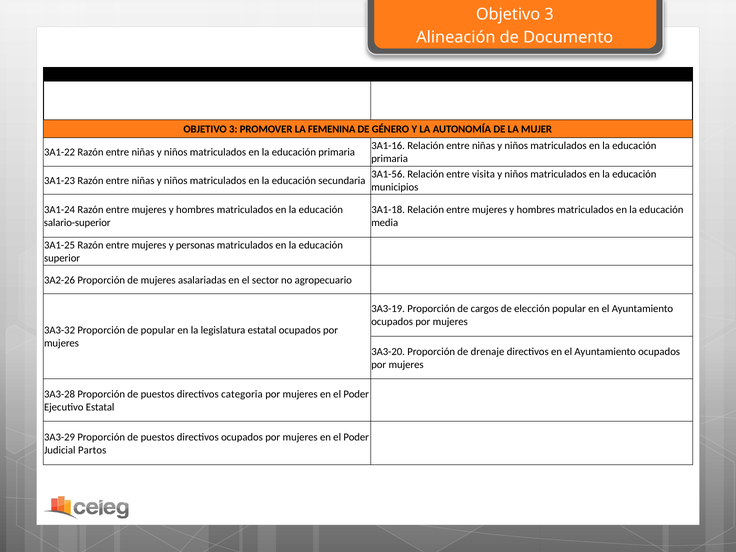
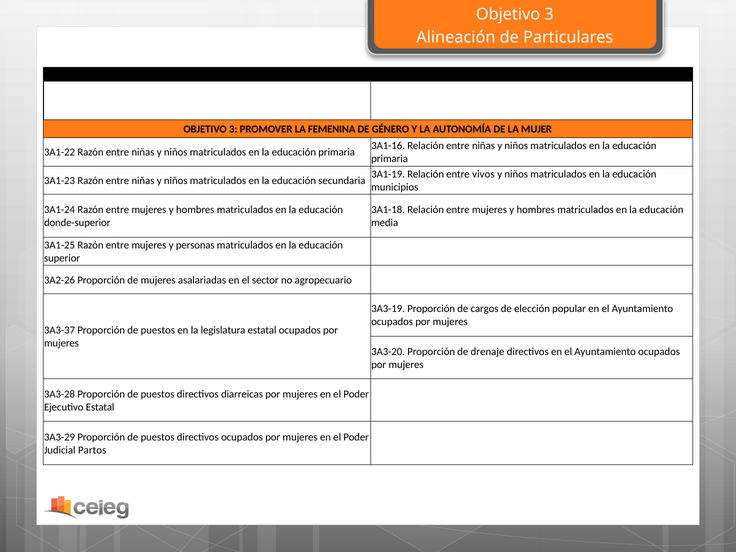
Documento: Documento -> Particulares (568, 37)
3A1-56: 3A1-56 -> 3A1-19 (388, 174)
visita: visita -> vivos (483, 174)
salario-superior: salario-superior -> donde-superior (77, 223)
3A3-32: 3A3-32 -> 3A3-37 (60, 330)
popular: popular -> puestos (158, 330)
categoria: categoria -> diarreicas (242, 394)
